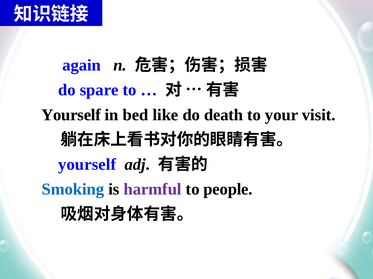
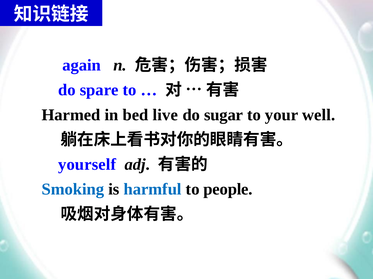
Yourself: Yourself -> Harmed (71, 115)
like: like -> live (165, 115)
death: death -> sugar (224, 115)
visit: visit -> well (319, 115)
harmful colour: purple -> blue (153, 190)
